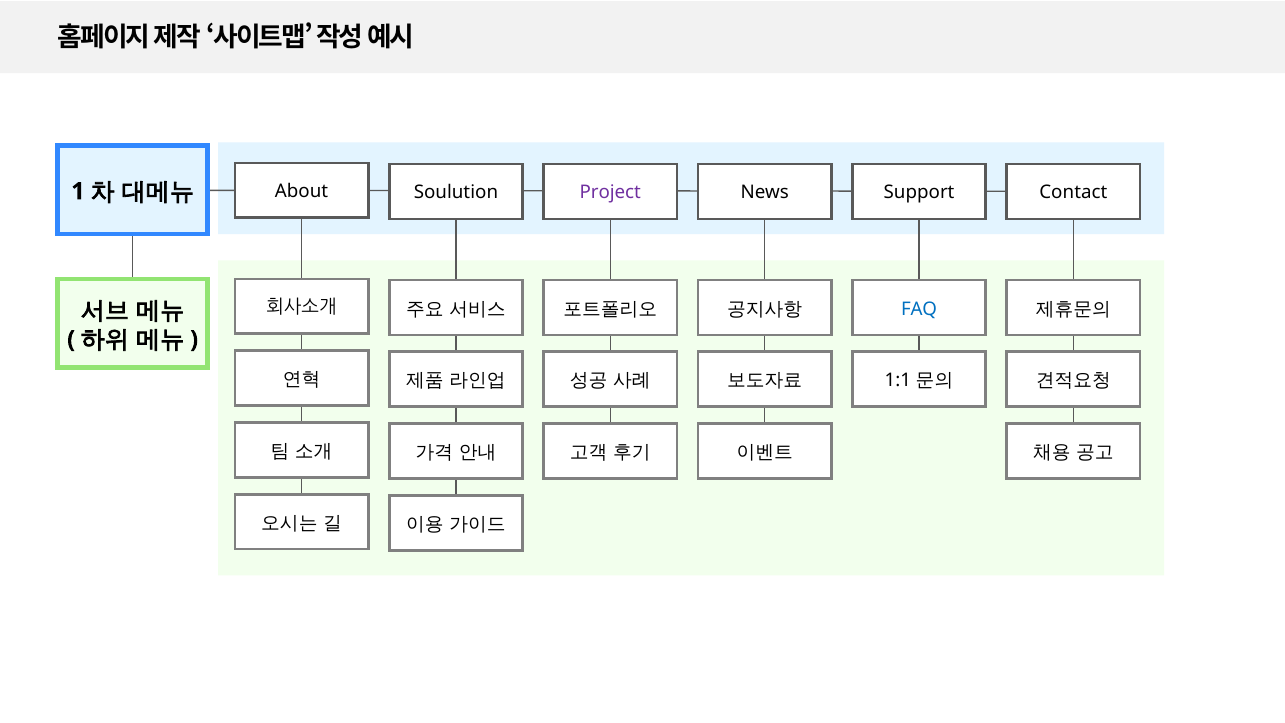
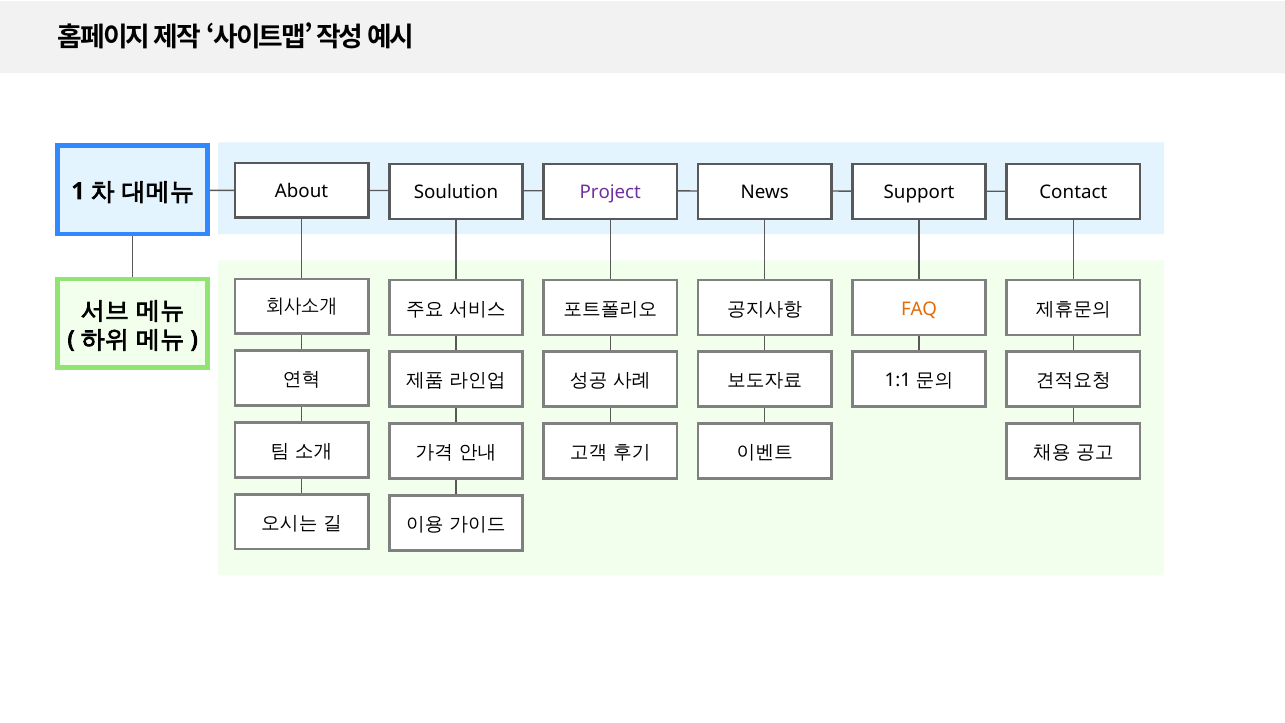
FAQ colour: blue -> orange (919, 309)
